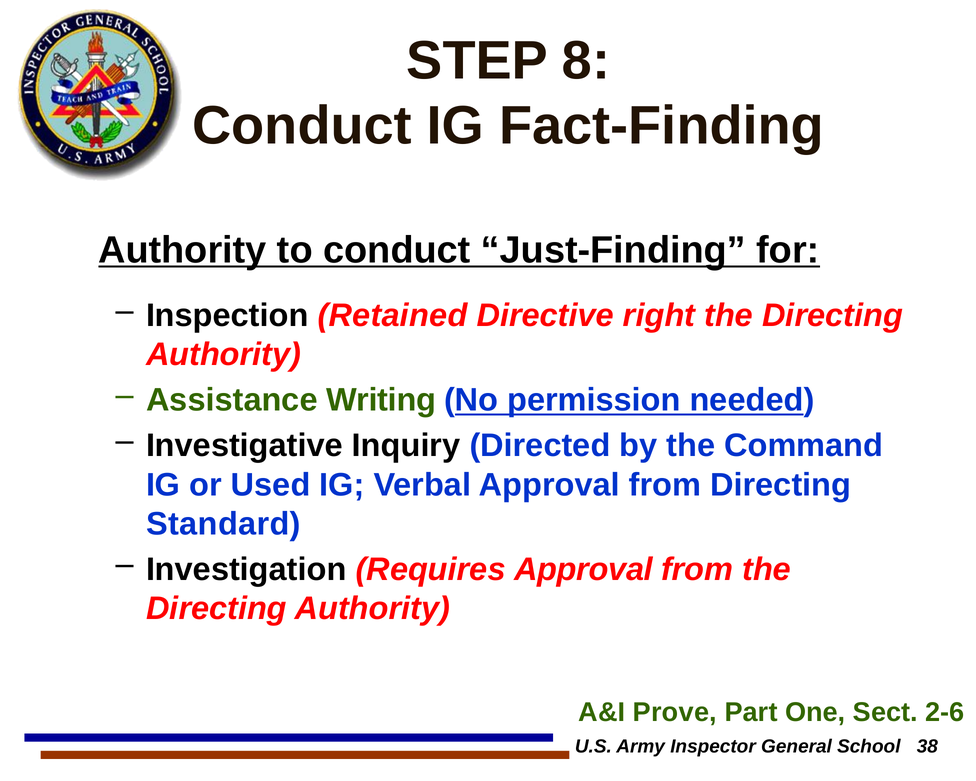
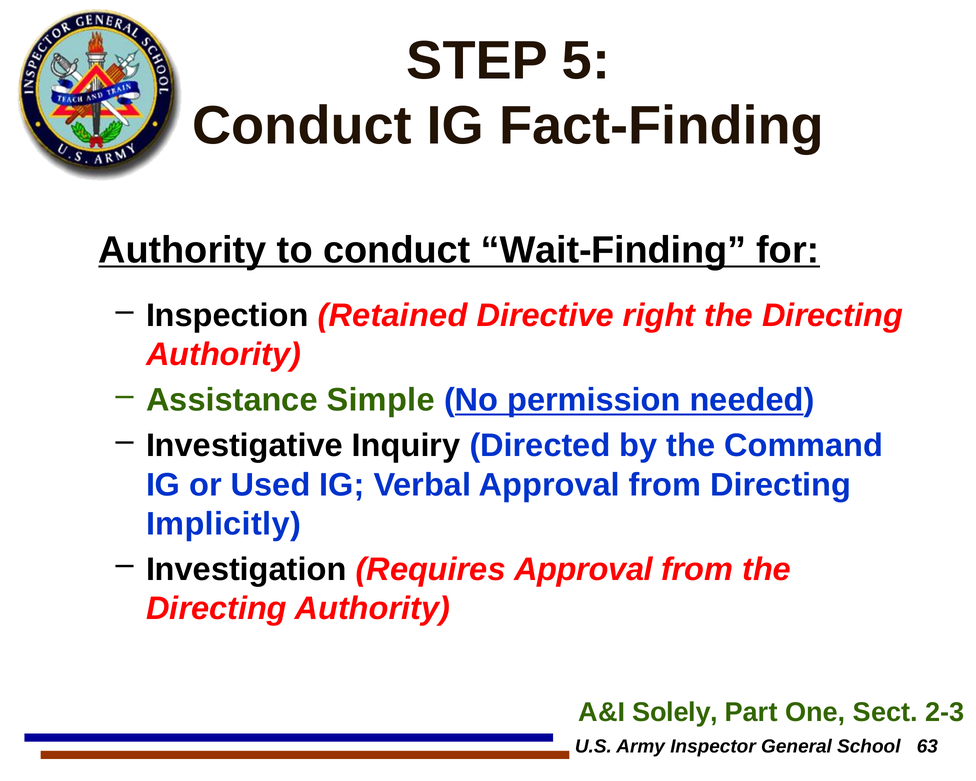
8: 8 -> 5 (586, 61)
Just-Finding: Just-Finding -> Wait-Finding (613, 250)
Writing: Writing -> Simple (381, 400)
Standard: Standard -> Implicitly (223, 524)
Prove: Prove -> Solely (675, 712)
2-6: 2-6 -> 2-3 (945, 712)
38: 38 -> 63 (927, 746)
